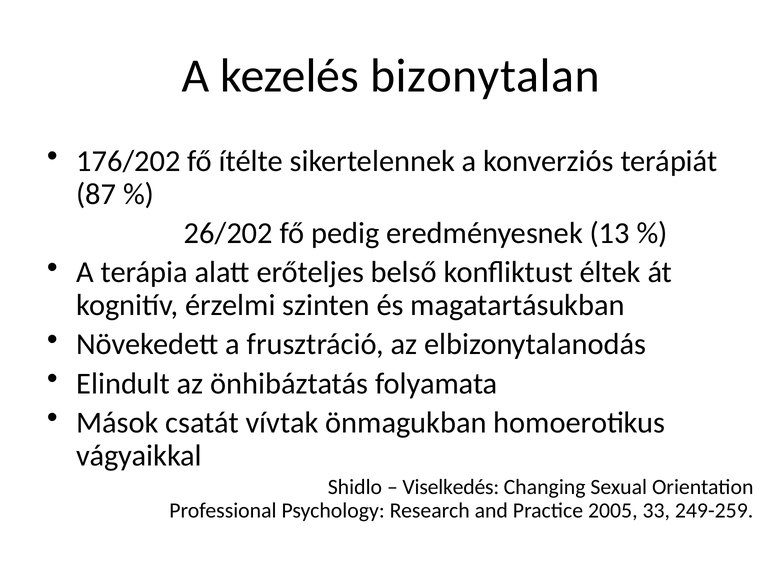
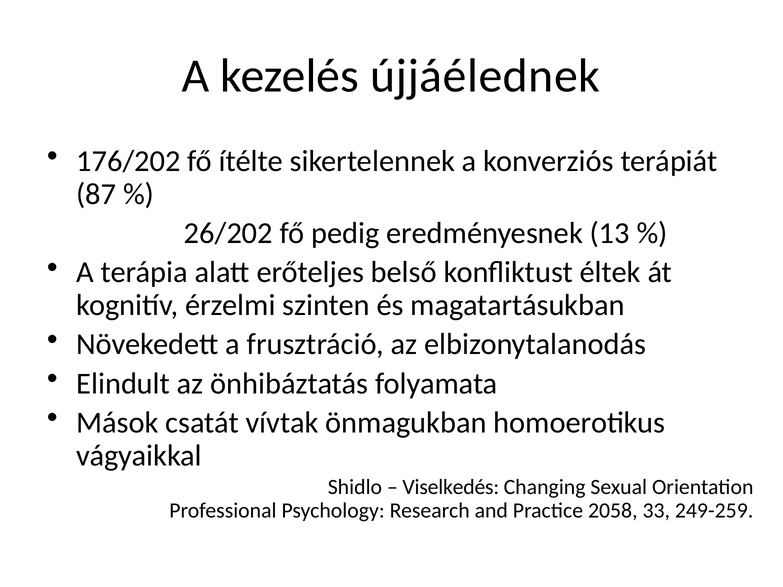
bizonytalan: bizonytalan -> újjáélednek (485, 76)
2005: 2005 -> 2058 (613, 511)
